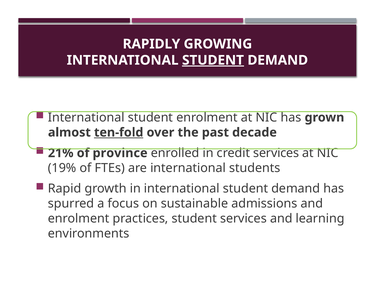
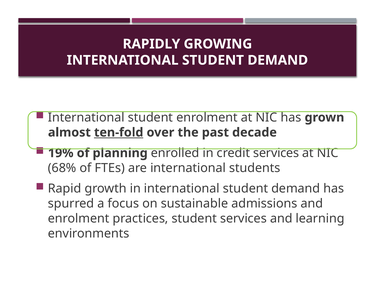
STUDENT underline: present -> none (213, 60)
21%: 21% -> 19% (61, 153)
province: province -> planning (120, 153)
19%: 19% -> 68% (62, 168)
